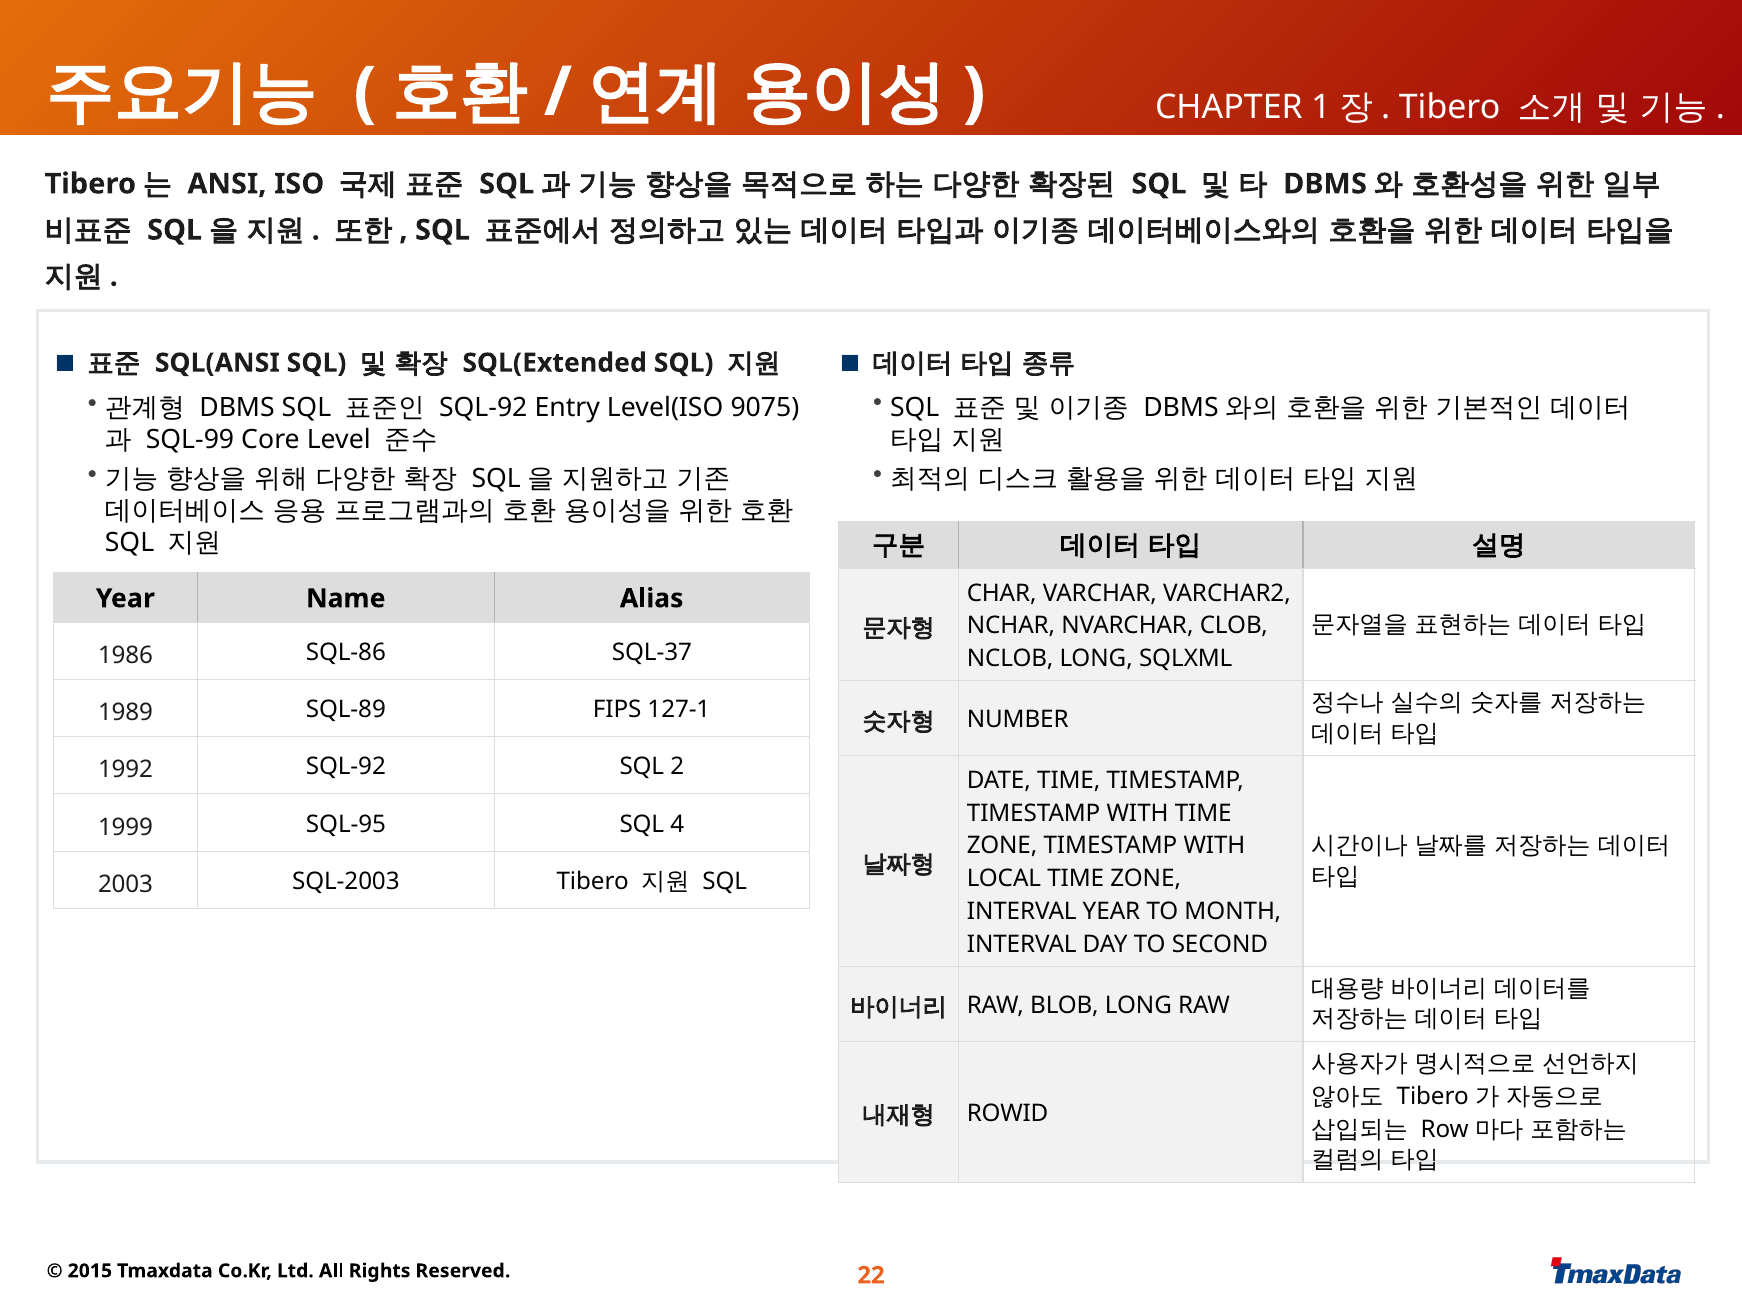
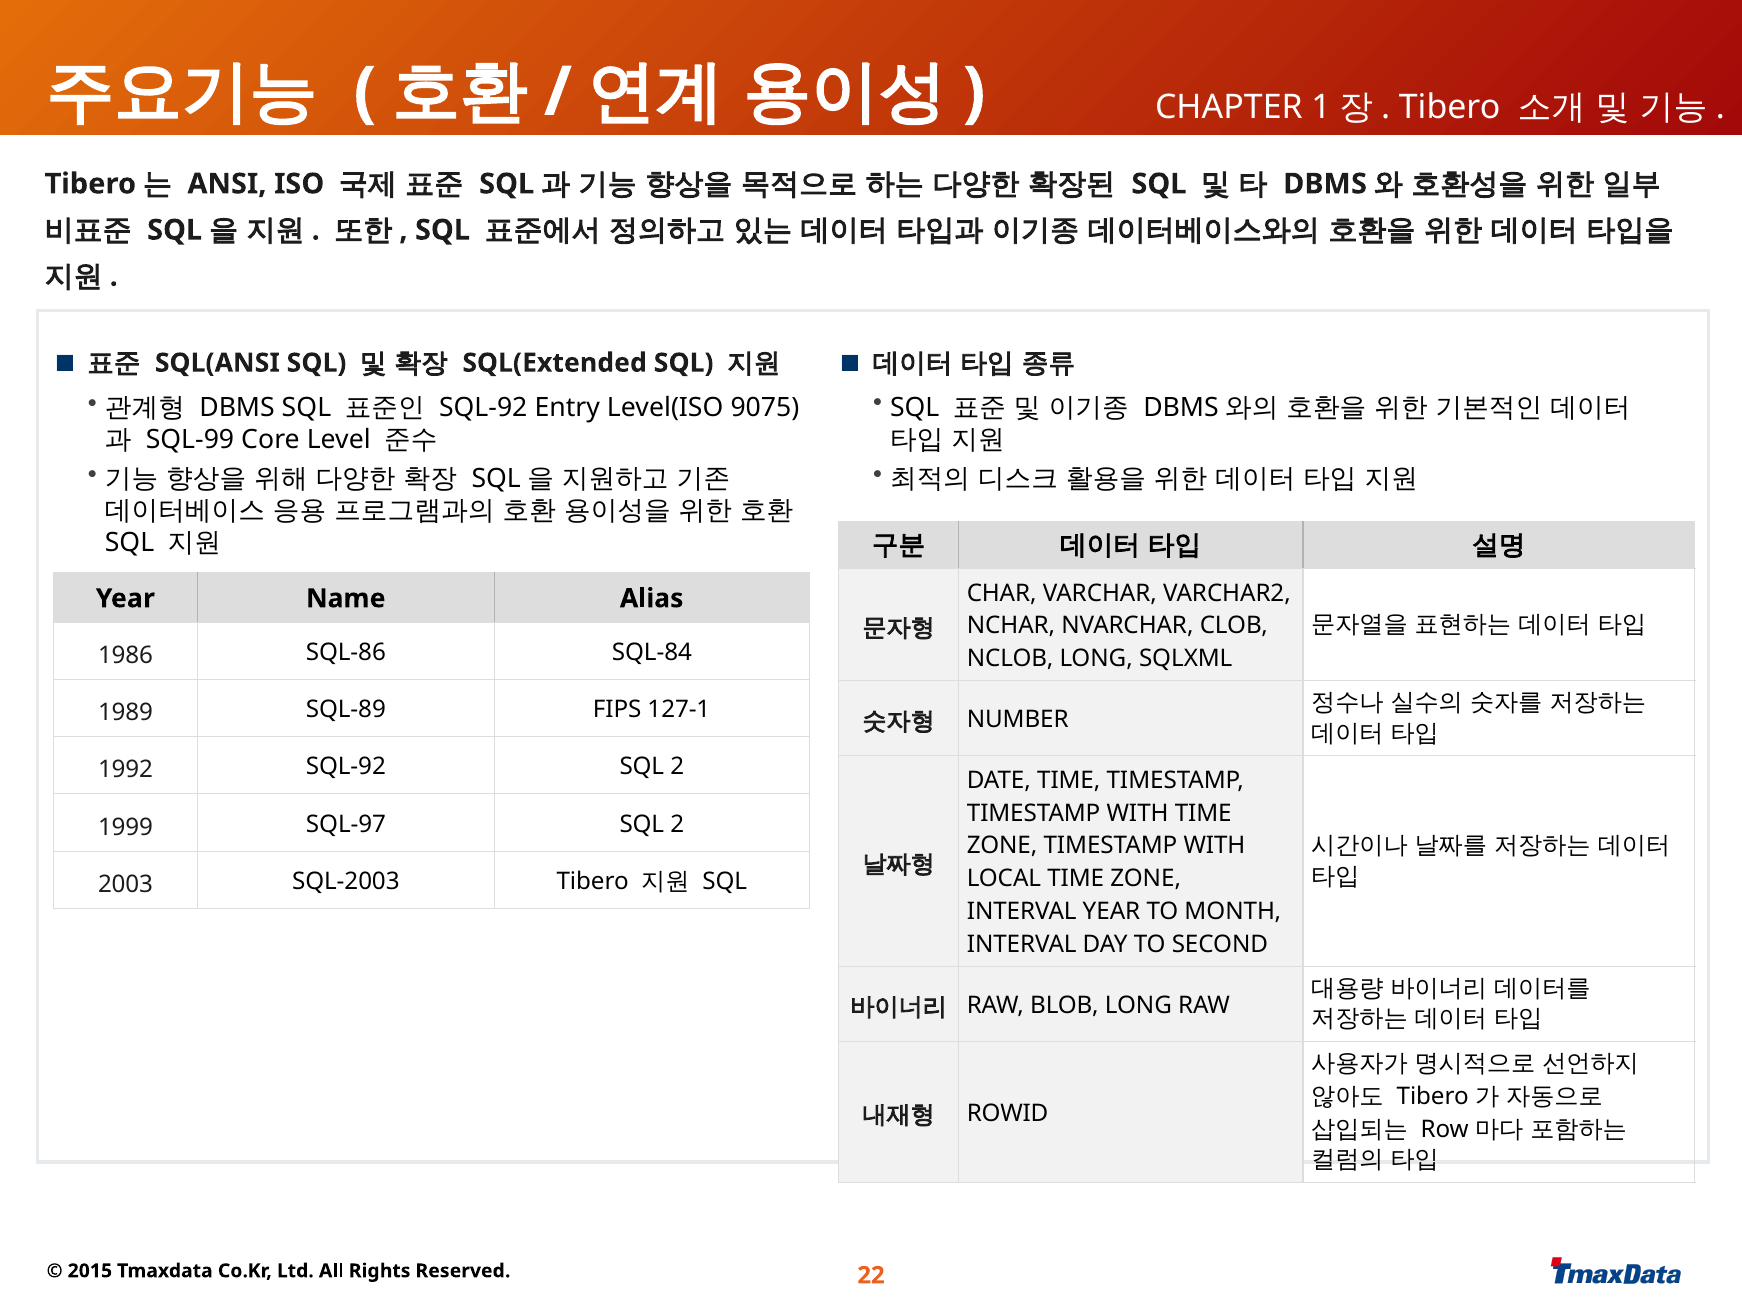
SQL-37: SQL-37 -> SQL-84 (652, 653)
SQL-95: SQL-95 -> SQL-97 (346, 824)
4: 4 -> 2 (677, 824)
